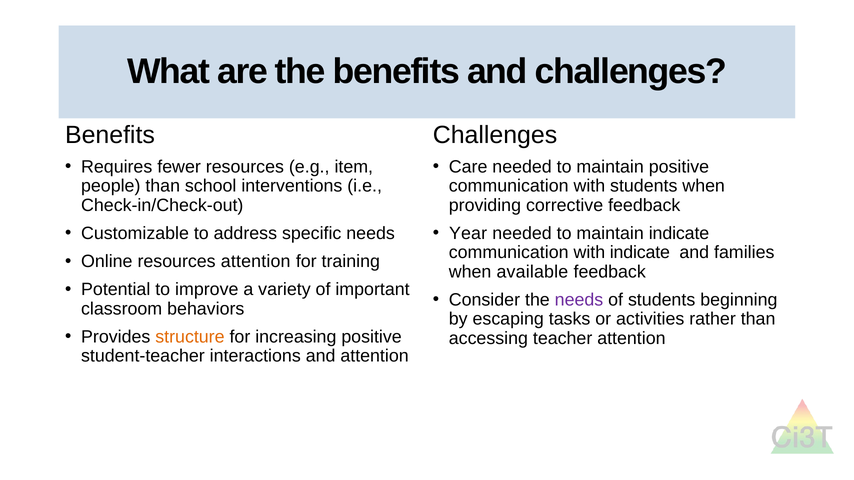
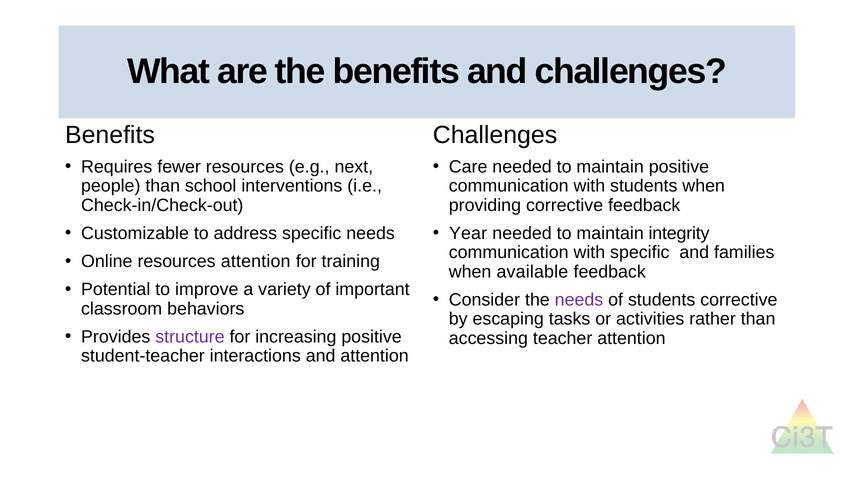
item: item -> next (354, 167)
maintain indicate: indicate -> integrity (679, 233)
with indicate: indicate -> specific (640, 253)
students beginning: beginning -> corrective (739, 300)
structure colour: orange -> purple (190, 337)
